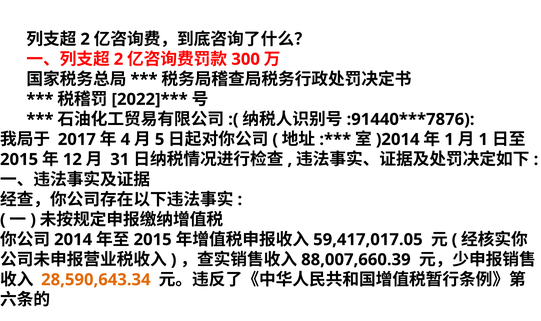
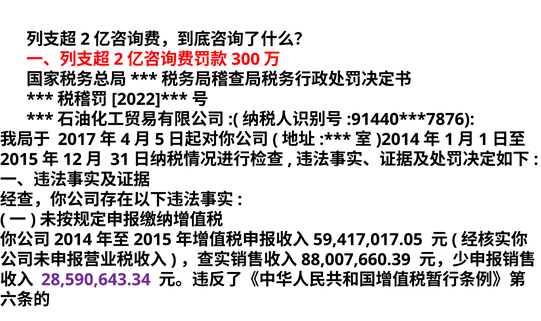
28,590,643.34 colour: orange -> purple (96, 280)
